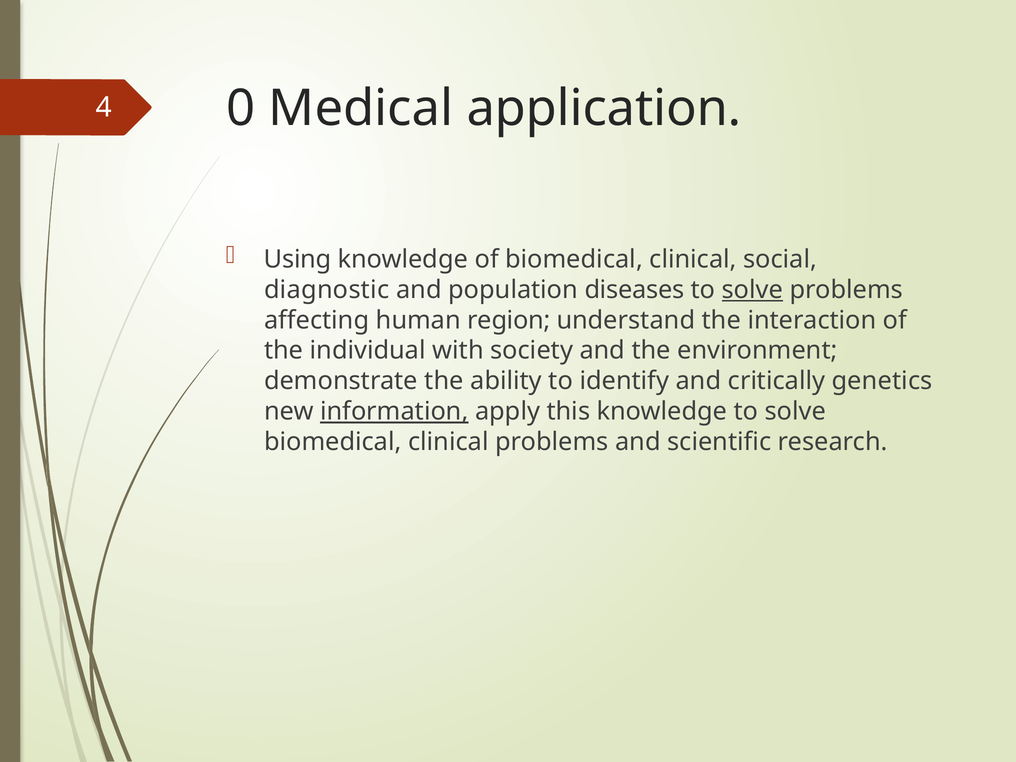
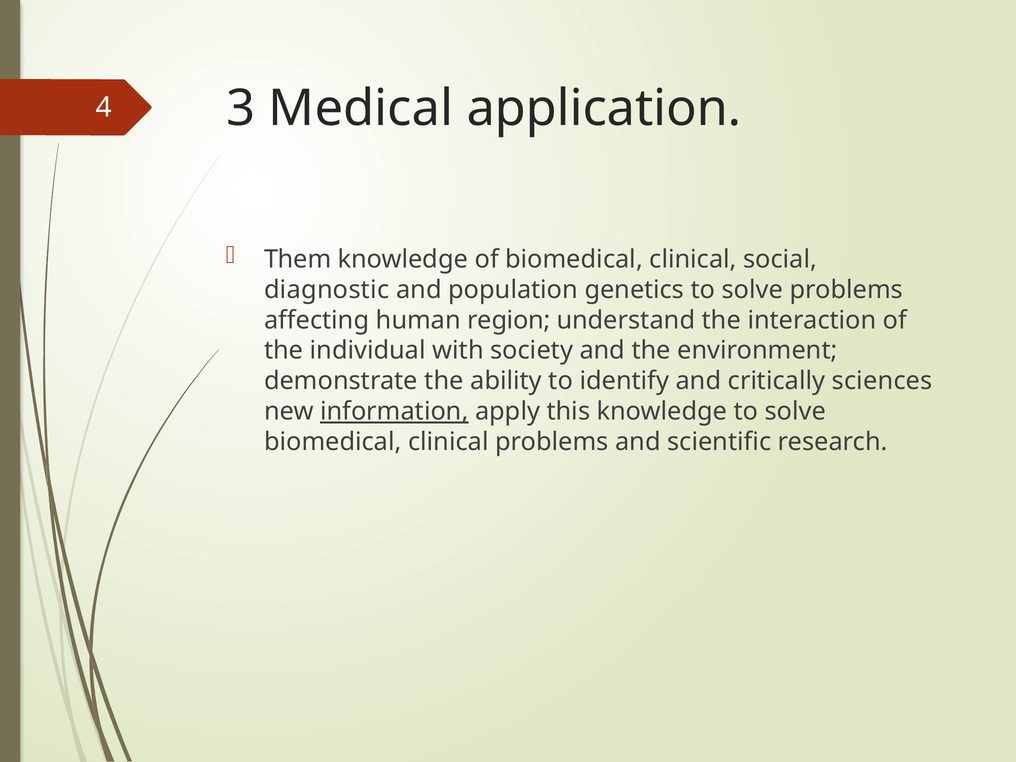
0: 0 -> 3 (241, 108)
Using: Using -> Them (298, 259)
diseases: diseases -> genetics (634, 290)
solve underline: present -> none (752, 290)
genetics: genetics -> sciences (882, 381)
